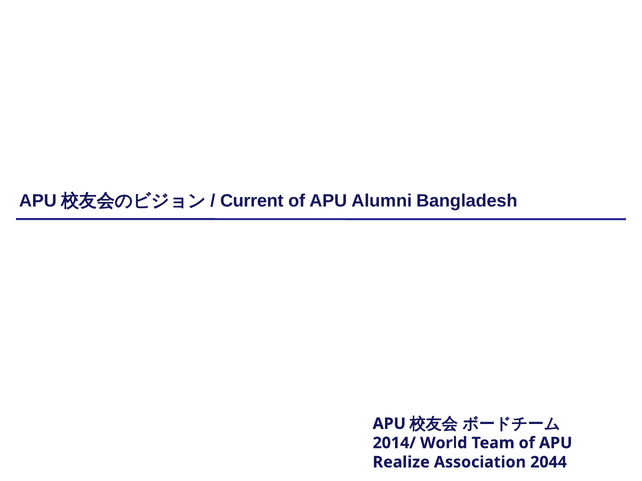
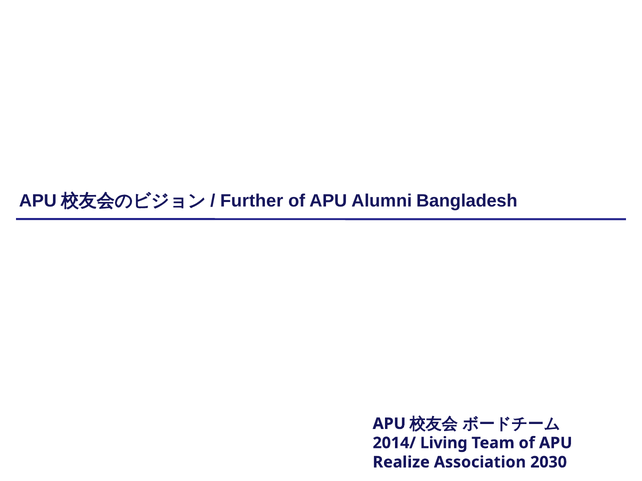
Current: Current -> Further (252, 201)
World: World -> Living (444, 443)
2044: 2044 -> 2030 (549, 463)
